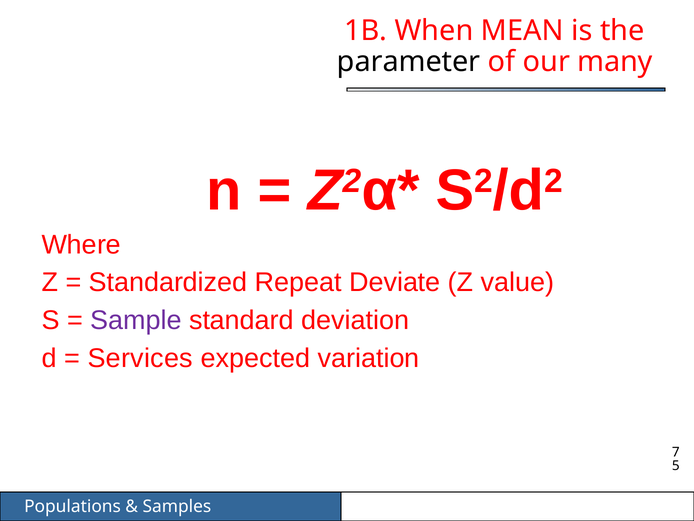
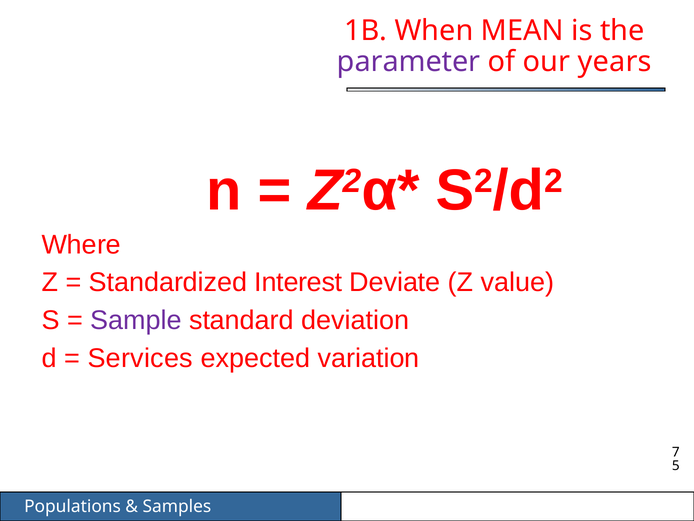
parameter colour: black -> purple (409, 62)
many: many -> years (615, 62)
Repeat: Repeat -> Interest (298, 282)
